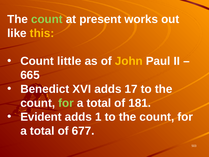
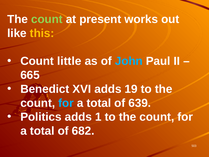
John colour: yellow -> light blue (129, 61)
17: 17 -> 19 (131, 89)
for colour: light green -> light blue (66, 103)
181: 181 -> 639 (140, 103)
Evident: Evident -> Politics (41, 117)
677: 677 -> 682 (83, 131)
